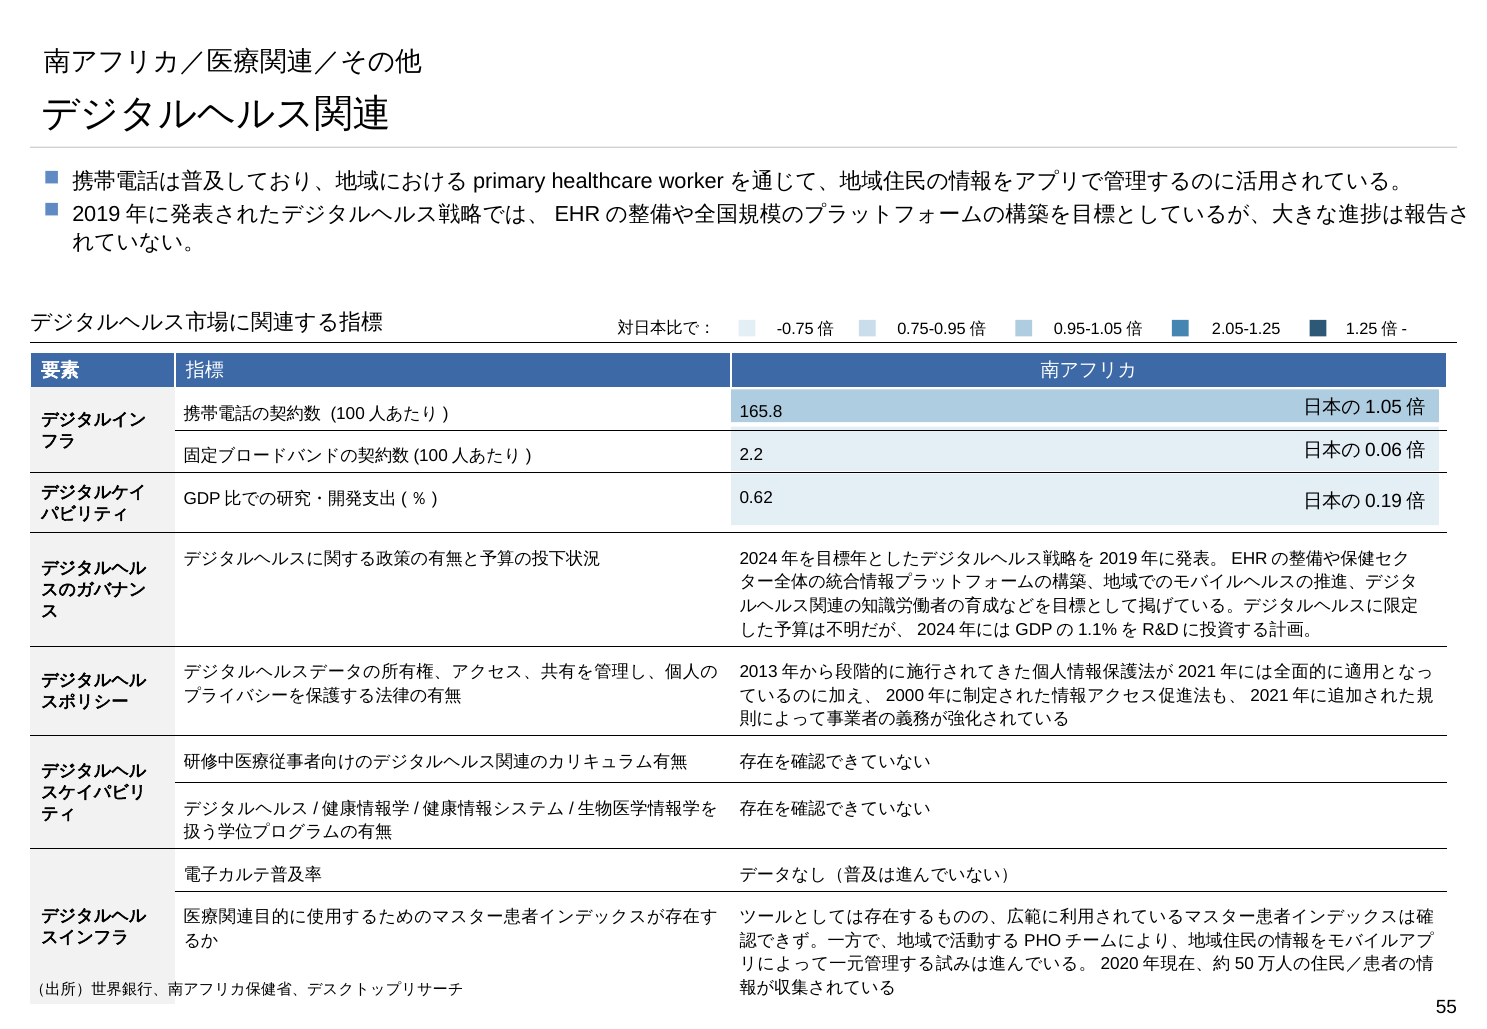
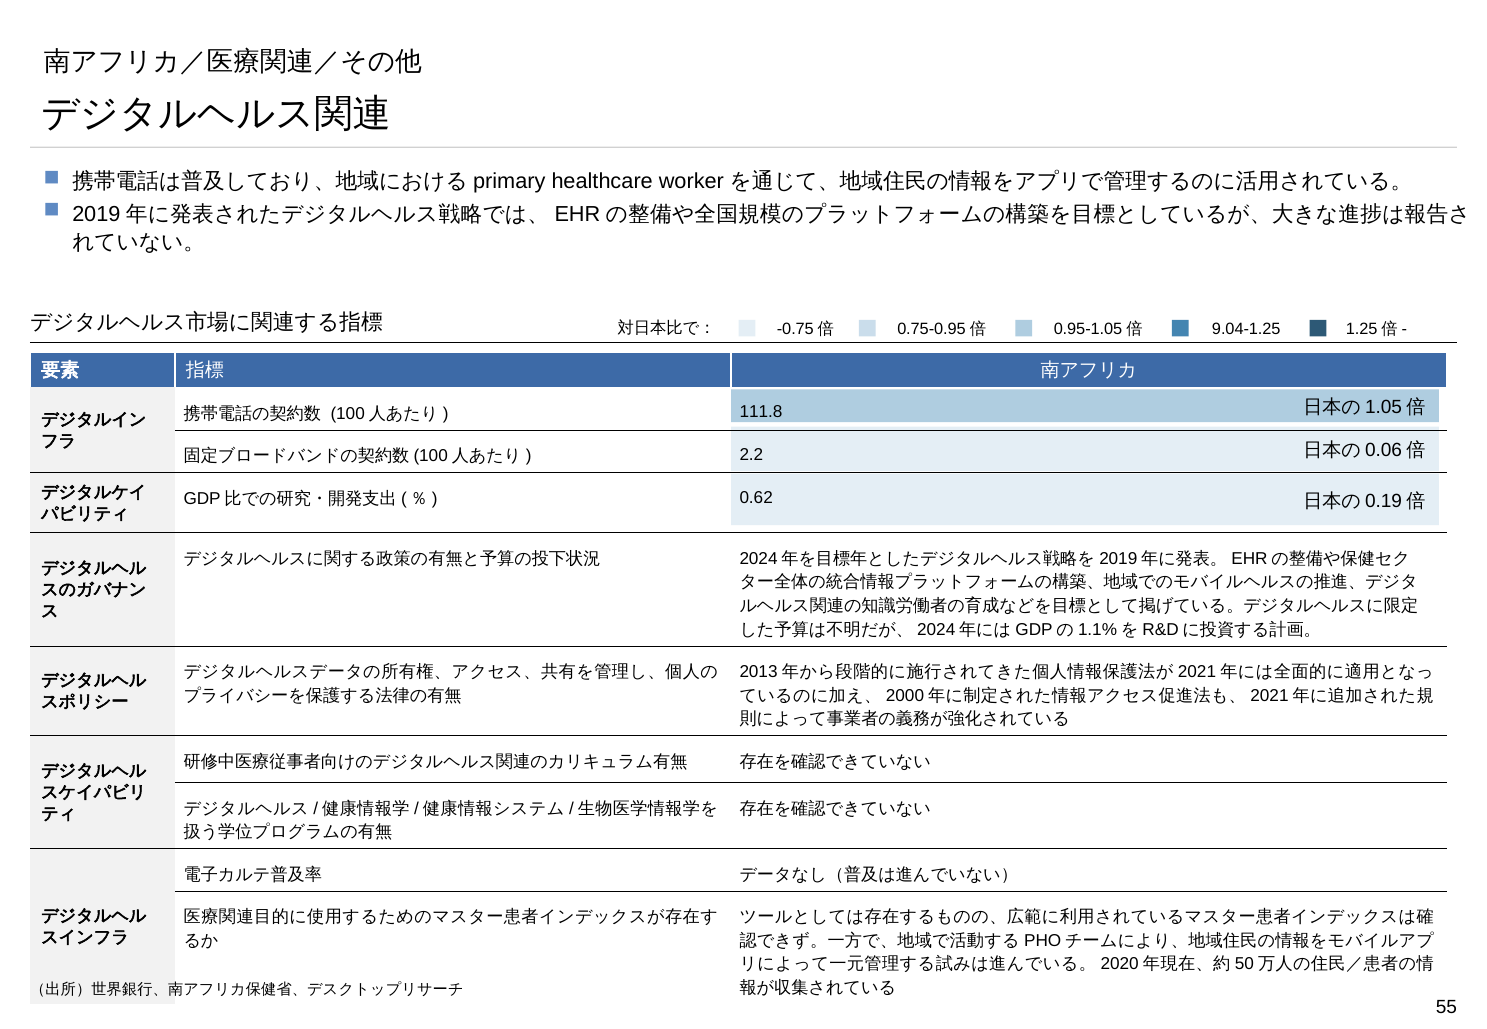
2.05-1.25: 2.05-1.25 -> 9.04-1.25 (1246, 329)
165.8: 165.8 -> 111.8 (761, 412)
